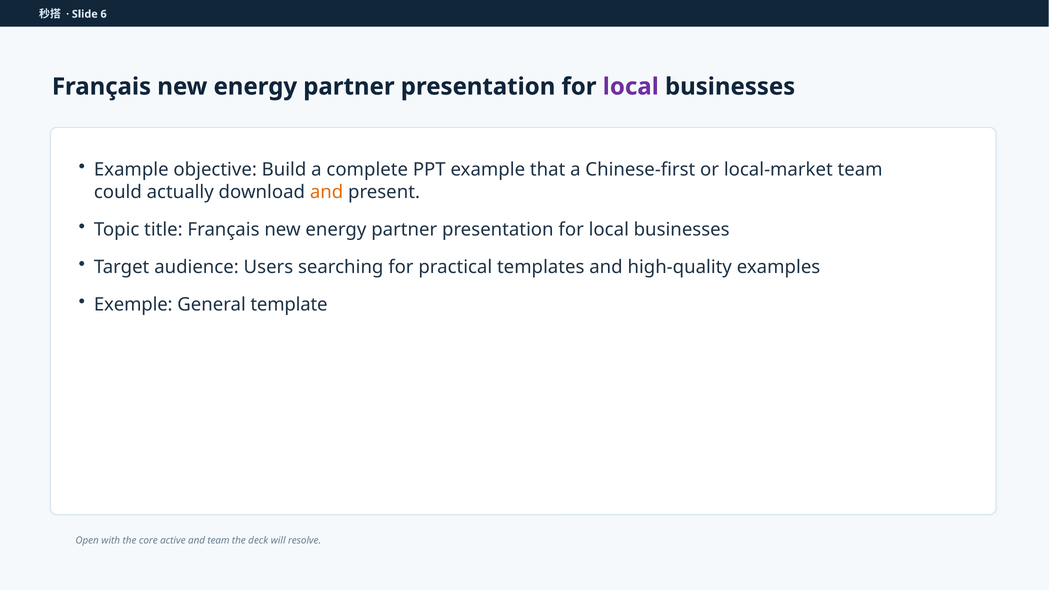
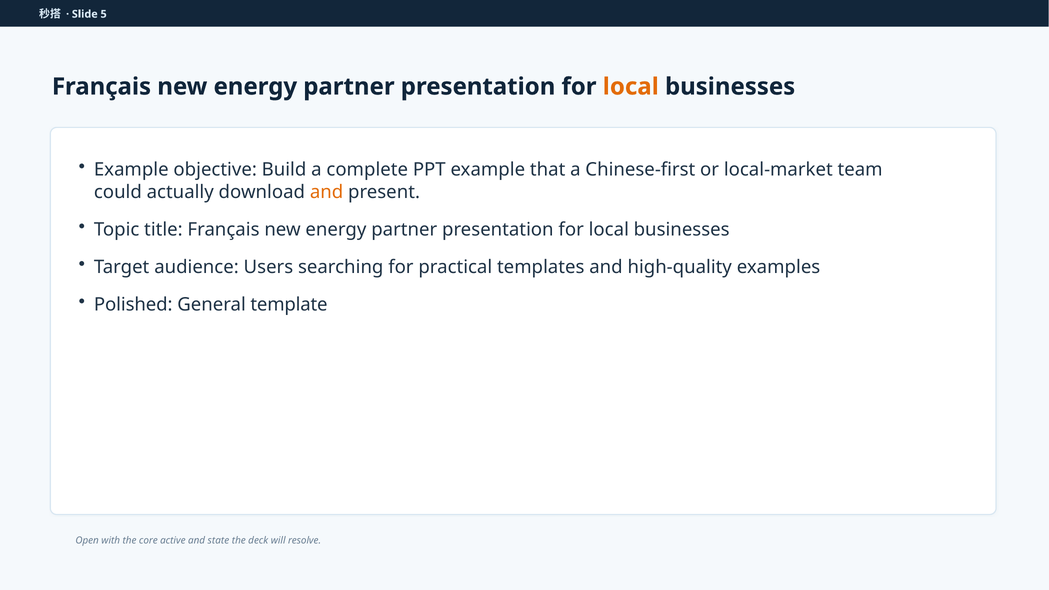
6: 6 -> 5 (104, 14)
local colour: purple -> orange (631, 87)
Exemple: Exemple -> Polished (133, 305)
and team: team -> state (218, 540)
